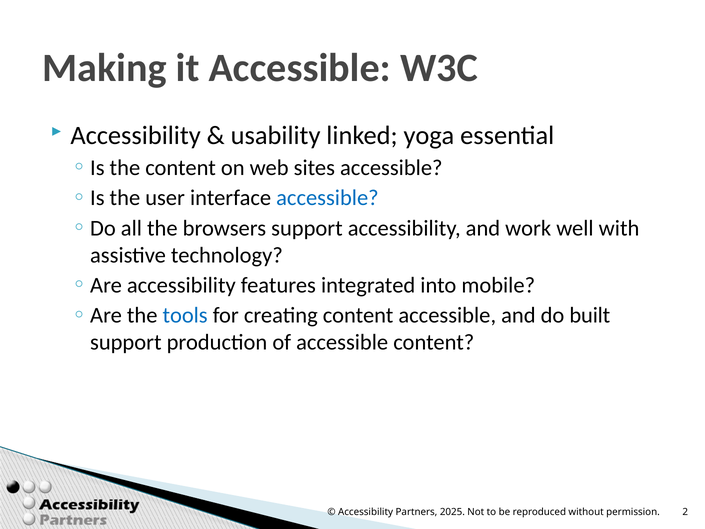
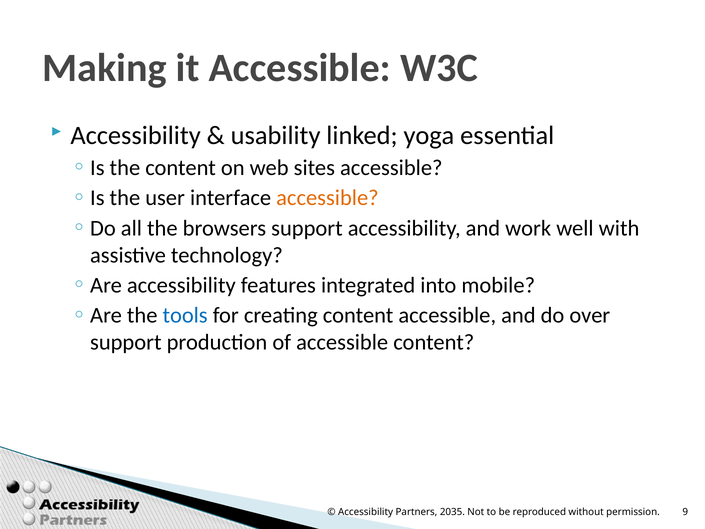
accessible colour: blue -> orange (327, 198)
built: built -> over (590, 315)
2025: 2025 -> 2035 (452, 512)
2: 2 -> 9 (685, 512)
